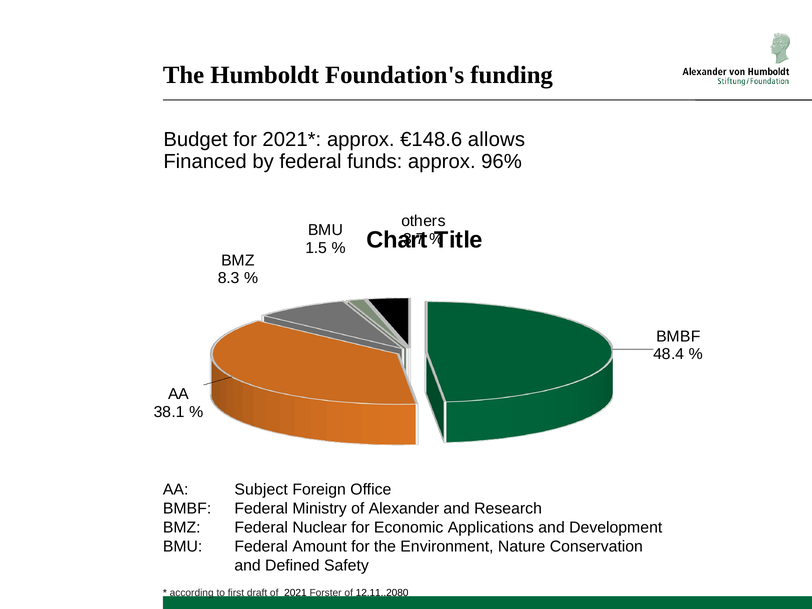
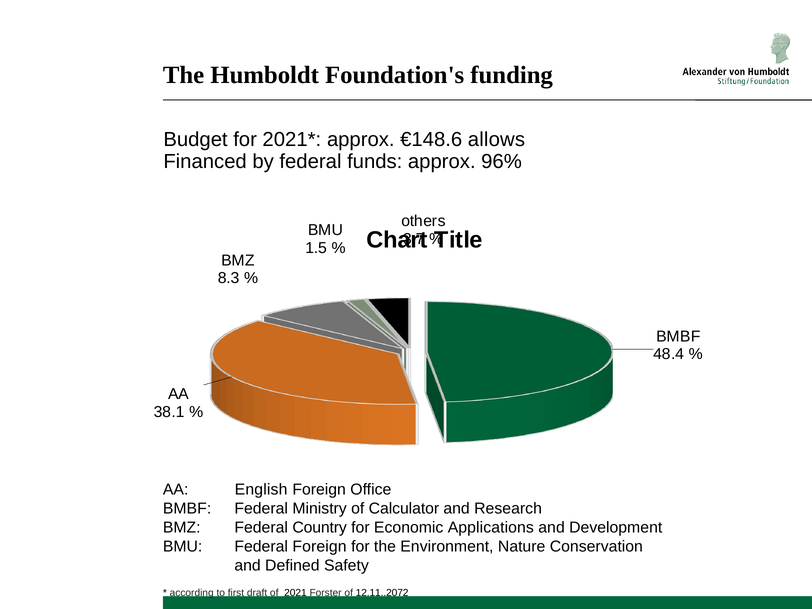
Subject: Subject -> English (261, 489)
Alexander: Alexander -> Calculator (404, 508)
Nuclear: Nuclear -> Country (320, 527)
Federal Amount: Amount -> Foreign (320, 546)
12.11..2080: 12.11..2080 -> 12.11..2072 (382, 593)
